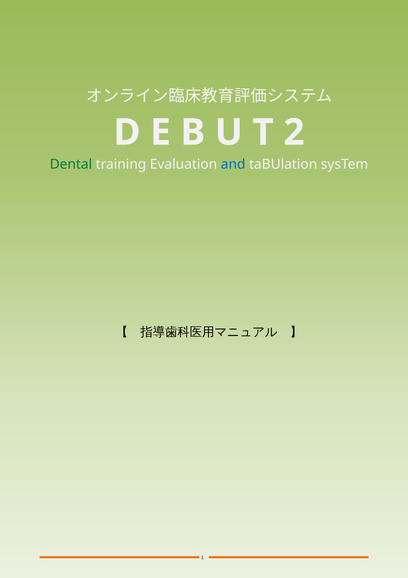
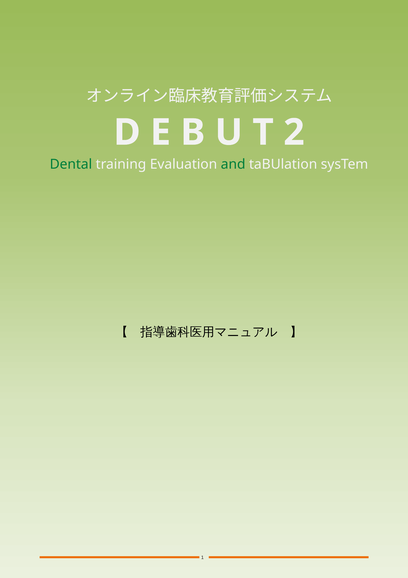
and colour: blue -> green (233, 164)
